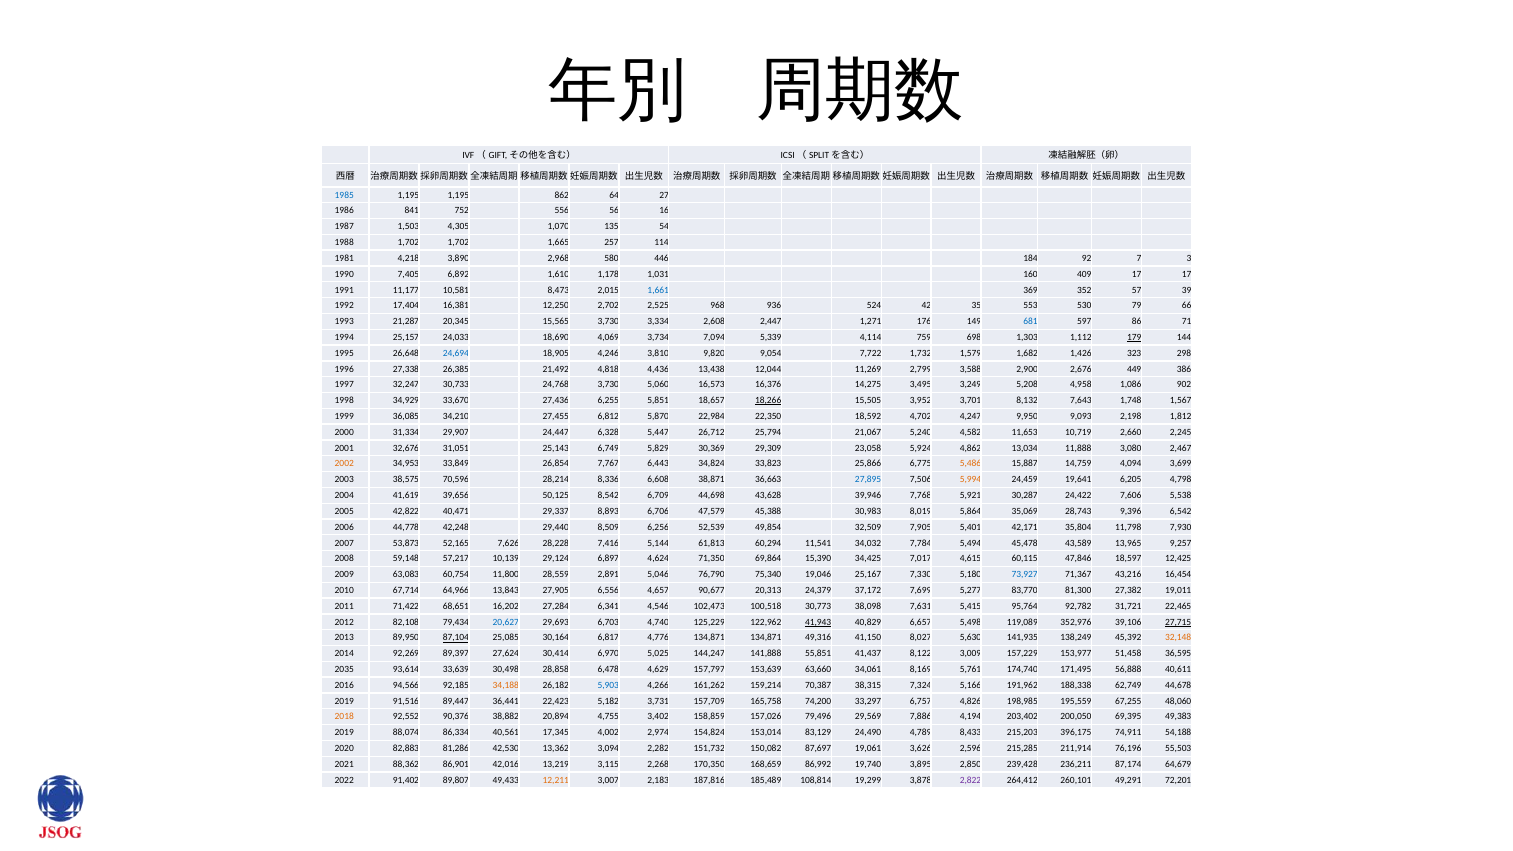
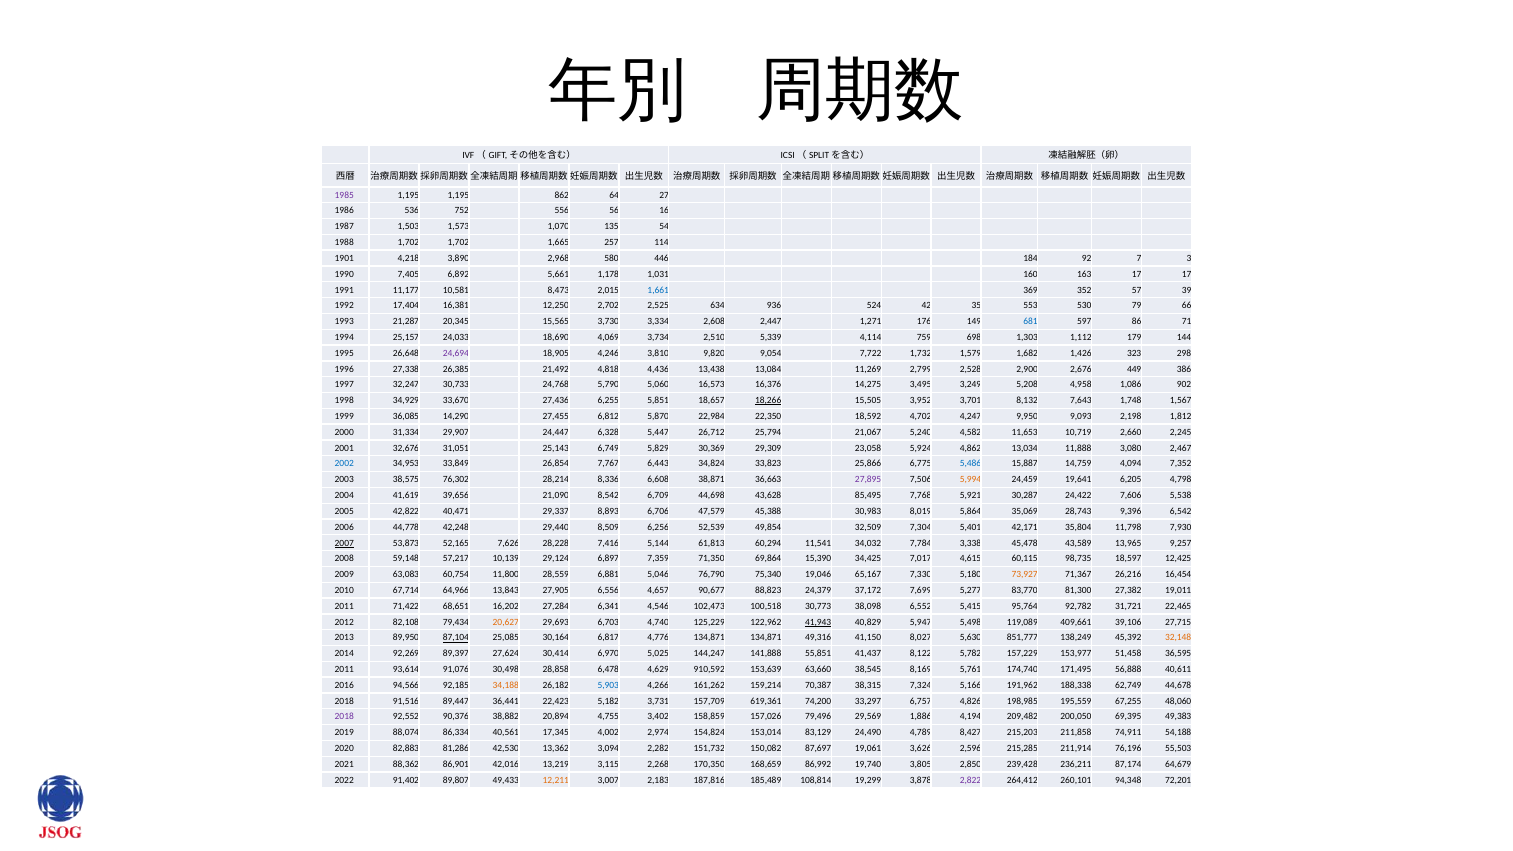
1985 colour: blue -> purple (344, 195)
841: 841 -> 536 (412, 211)
4,305: 4,305 -> 1,573 (458, 227)
1981: 1981 -> 1901 (344, 258)
1,610: 1,610 -> 5,661 (558, 274)
409: 409 -> 163 (1084, 274)
968: 968 -> 634 (717, 306)
7,094: 7,094 -> 2,510 (714, 337)
179 underline: present -> none (1134, 337)
24,694 colour: blue -> purple (456, 353)
12,044: 12,044 -> 13,084 (768, 369)
3,588: 3,588 -> 2,528 (971, 369)
24,768 3,730: 3,730 -> 5,790 (608, 385)
34,210: 34,210 -> 14,290 (456, 416)
2002 colour: orange -> blue (344, 464)
5,486 colour: orange -> blue (971, 464)
3,699: 3,699 -> 7,352 (1181, 464)
70,596: 70,596 -> 76,302 (456, 480)
27,895 colour: blue -> purple (868, 480)
50,125: 50,125 -> 21,090 (556, 495)
39,946: 39,946 -> 85,495 (868, 495)
7,905: 7,905 -> 7,304 (921, 527)
2007 underline: none -> present (344, 543)
5,494: 5,494 -> 3,338 (971, 543)
4,624: 4,624 -> 7,359 (658, 559)
47,846: 47,846 -> 98,735 (1078, 559)
2,891: 2,891 -> 6,881 (608, 575)
25,167: 25,167 -> 65,167 (868, 575)
73,927 colour: blue -> orange (1025, 575)
43,216: 43,216 -> 26,216 (1128, 575)
20,313: 20,313 -> 88,823 (768, 590)
7,631: 7,631 -> 6,552 (921, 606)
20,627 colour: blue -> orange (506, 622)
6,657: 6,657 -> 5,947 (921, 622)
352,976: 352,976 -> 409,661 (1076, 622)
27,715 underline: present -> none (1178, 622)
141,935: 141,935 -> 851,777 (1022, 638)
3,009: 3,009 -> 5,782 (971, 654)
2035: 2035 -> 2011 (344, 669)
33,639: 33,639 -> 91,076 (456, 669)
157,797: 157,797 -> 910,592 (709, 669)
34,061: 34,061 -> 38,545 (868, 669)
2019: 2019 -> 2018 (344, 701)
165,758: 165,758 -> 619,361 (766, 701)
2018 colour: orange -> purple (344, 717)
7,886: 7,886 -> 1,886 (921, 717)
203,402: 203,402 -> 209,482 (1022, 717)
8,433: 8,433 -> 8,427 (971, 733)
396,175: 396,175 -> 211,858 (1076, 733)
3,895: 3,895 -> 3,805 (921, 764)
49,291: 49,291 -> 94,348 (1128, 780)
